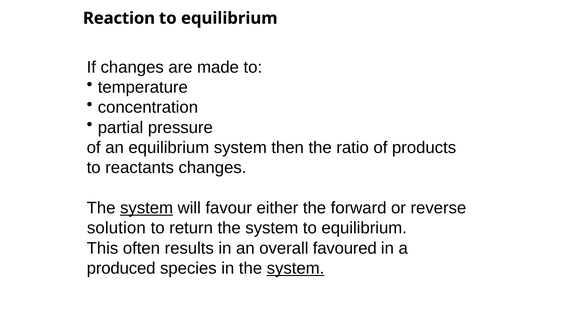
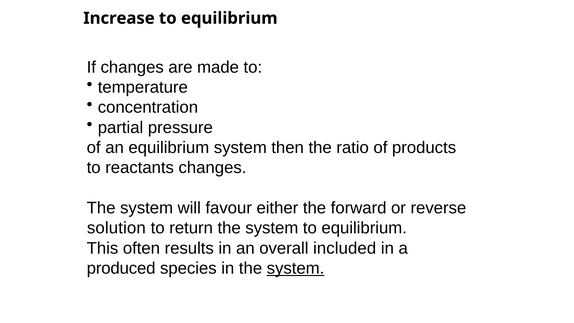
Reaction: Reaction -> Increase (119, 18)
system underline: present -> none (147, 208)
favoured: favoured -> included (345, 248)
